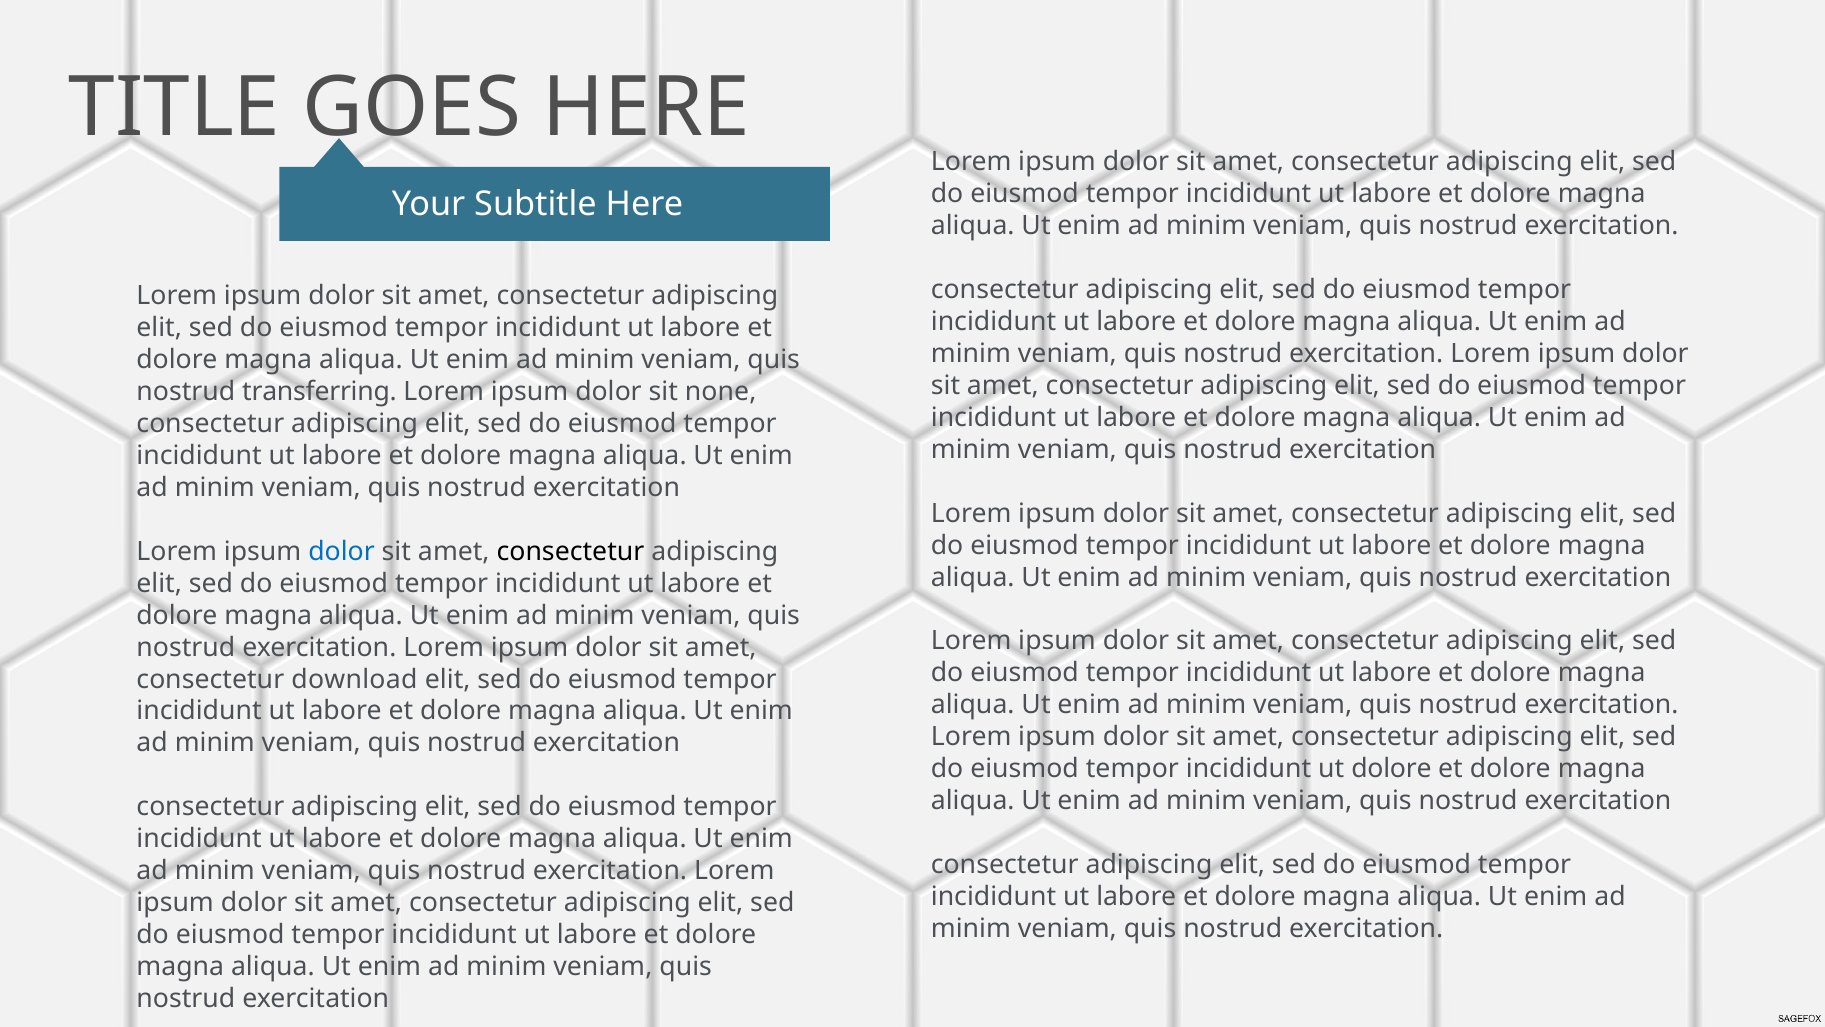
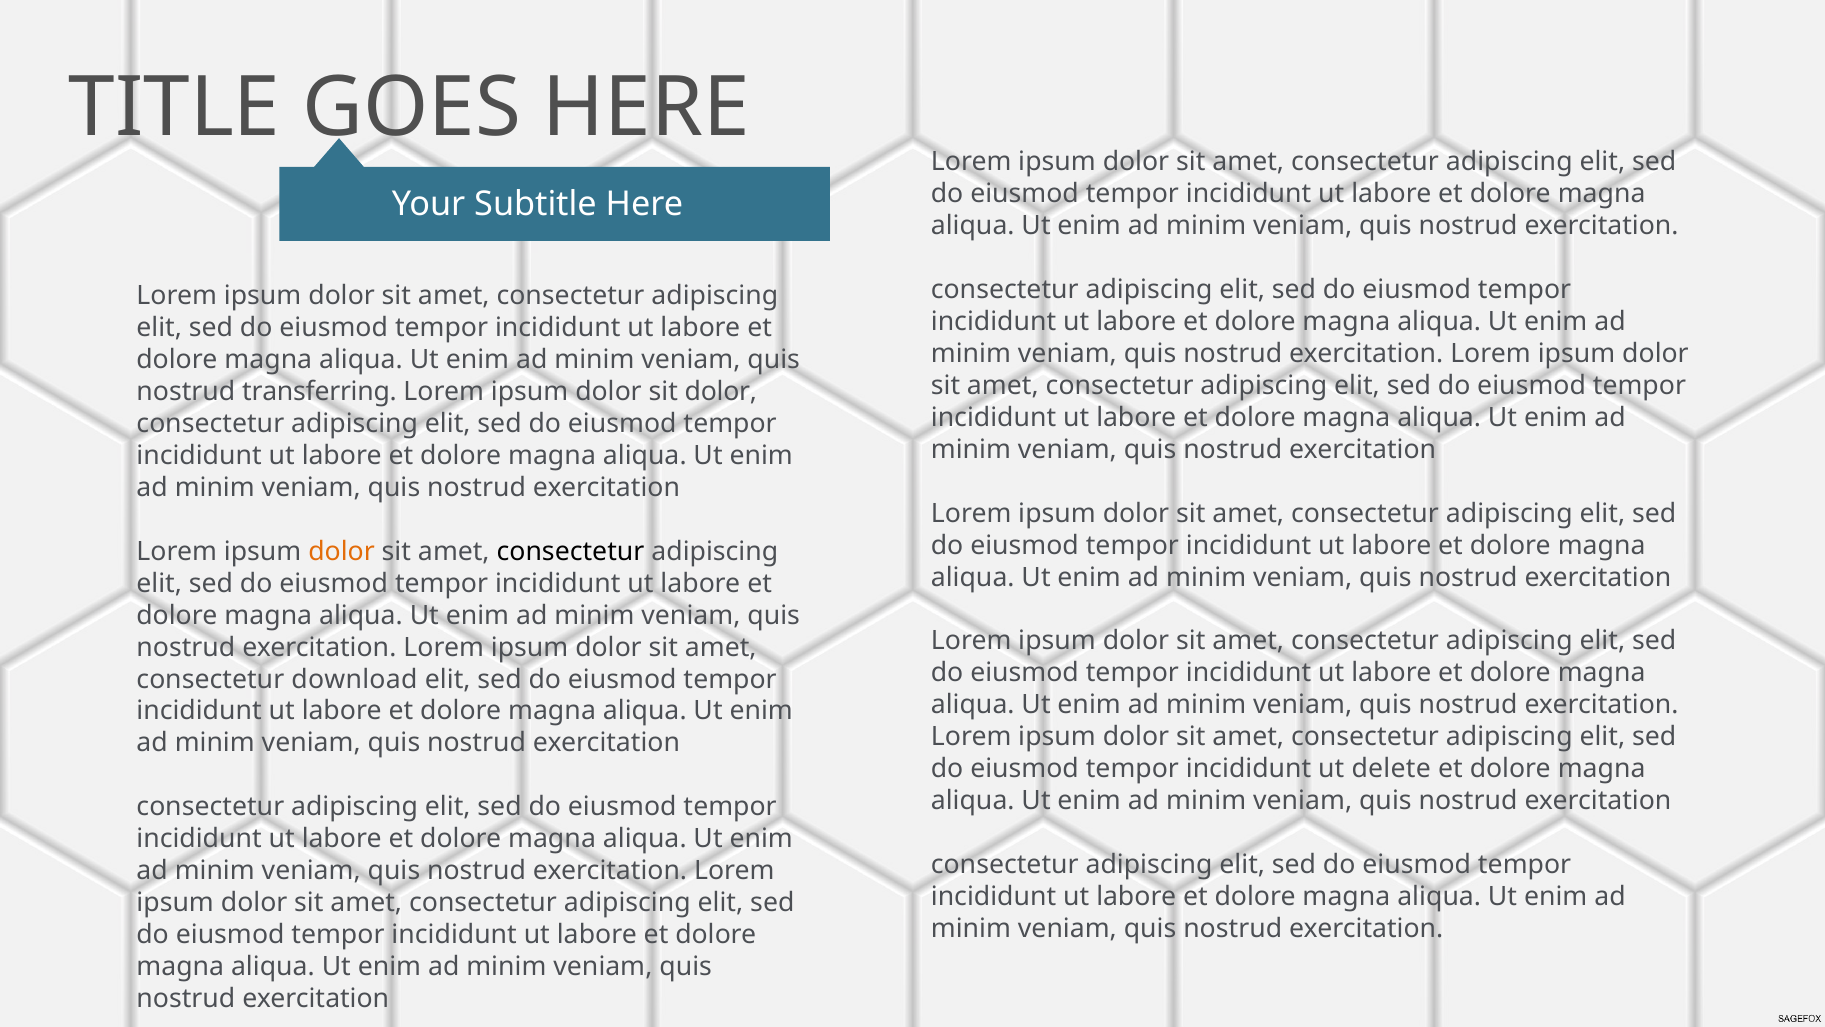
sit none: none -> dolor (721, 391)
dolor colour: blue -> orange (342, 551)
ut dolore: dolore -> delete (1391, 769)
